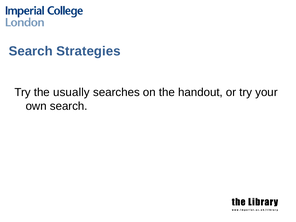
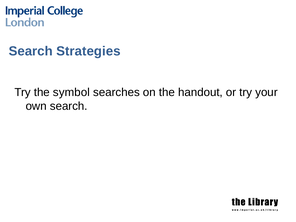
usually: usually -> symbol (71, 92)
